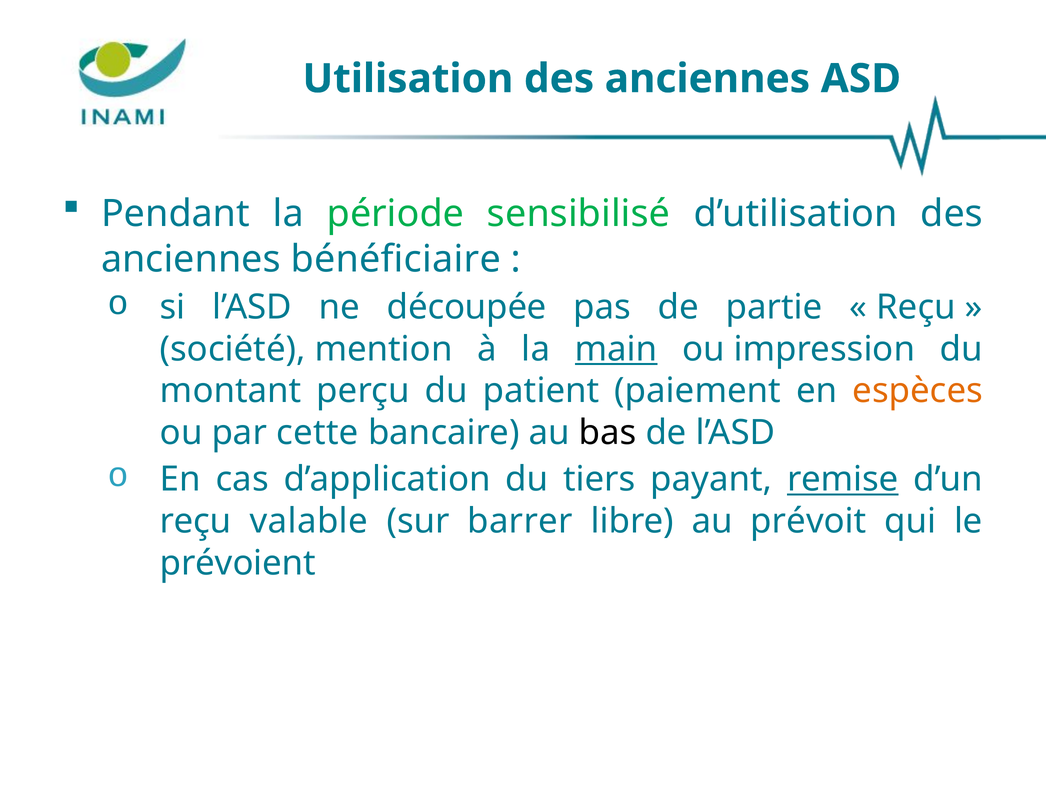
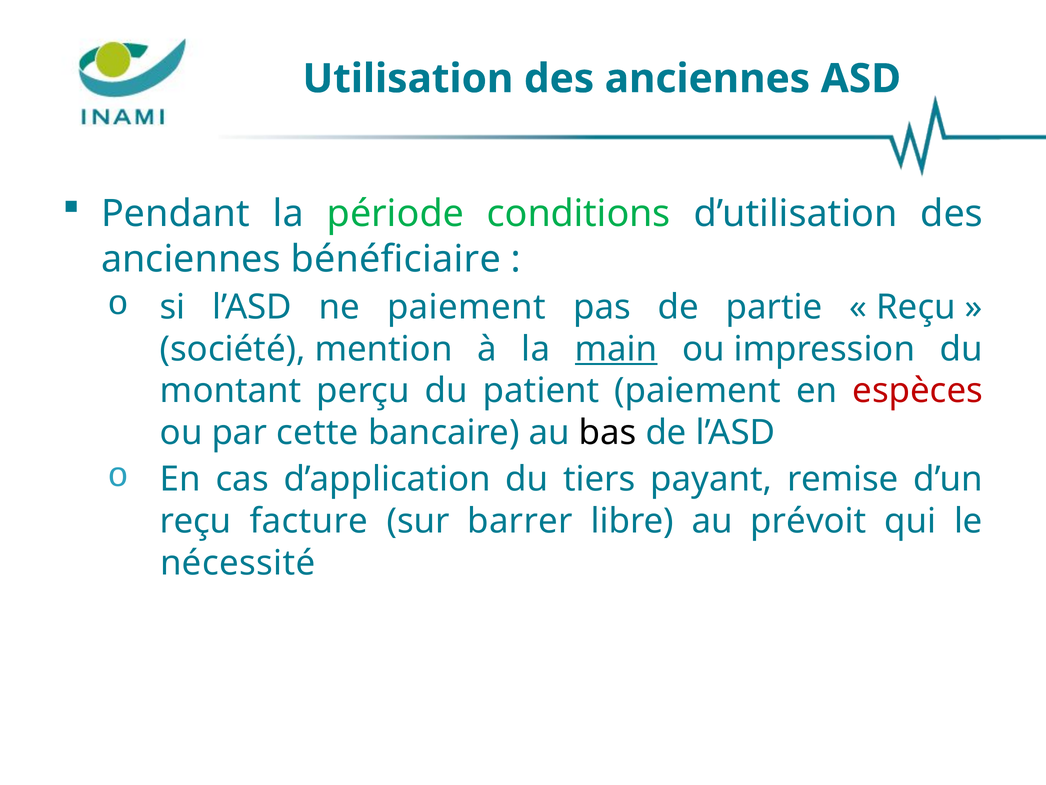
sensibilisé: sensibilisé -> conditions (579, 214)
ne découpée: découpée -> paiement (466, 307)
espèces colour: orange -> red (918, 391)
remise underline: present -> none (843, 479)
valable: valable -> facture (309, 521)
prévoient: prévoient -> nécessité (238, 563)
